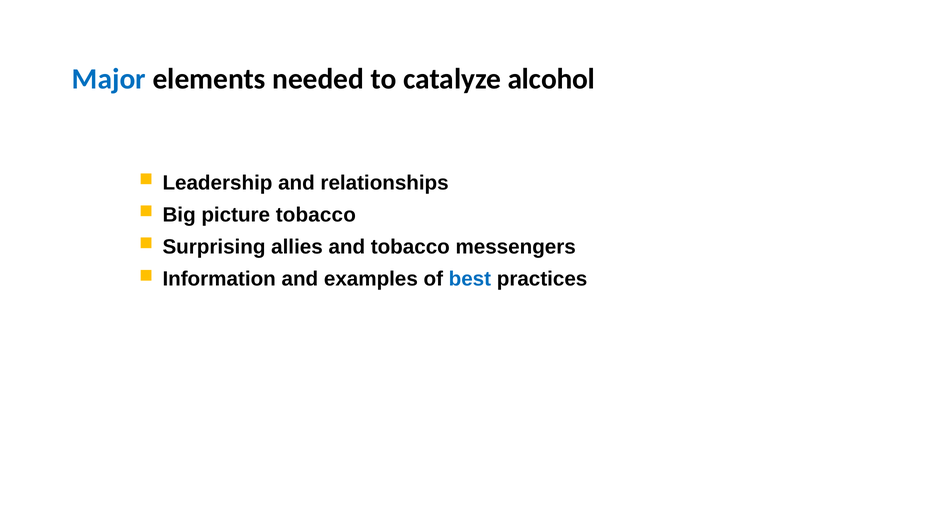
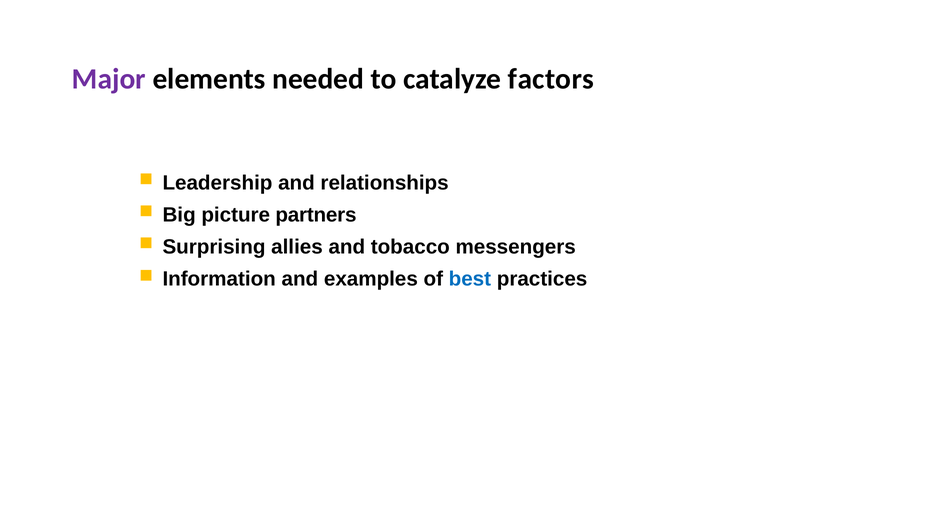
Major colour: blue -> purple (109, 79)
alcohol: alcohol -> factors (551, 79)
picture tobacco: tobacco -> partners (316, 215)
